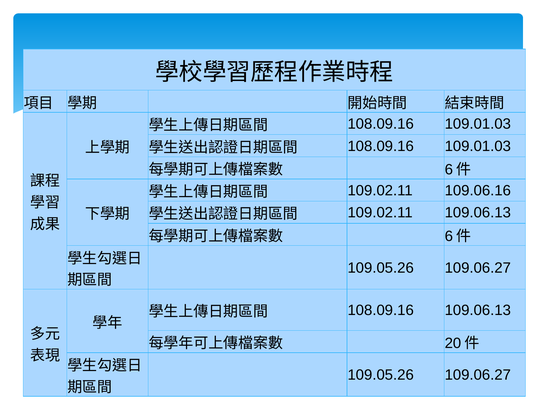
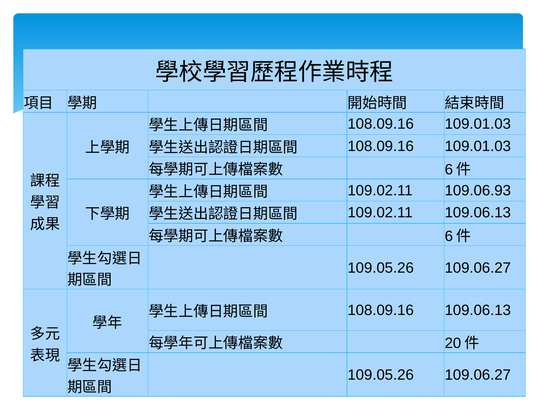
109.06.16: 109.06.16 -> 109.06.93 (478, 191)
